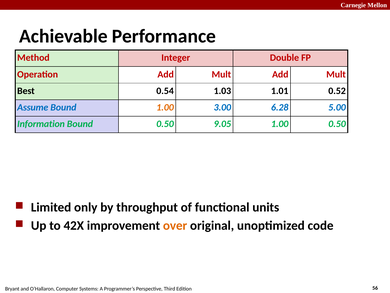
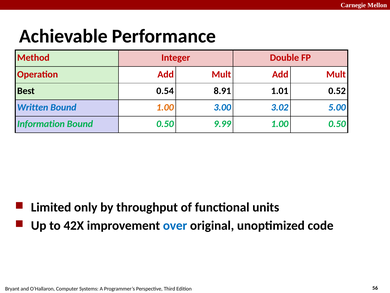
1.03: 1.03 -> 8.91 (222, 91)
Assume: Assume -> Written (33, 107)
6.28: 6.28 -> 3.02 (280, 107)
9.05: 9.05 -> 9.99 (222, 124)
over colour: orange -> blue (175, 225)
